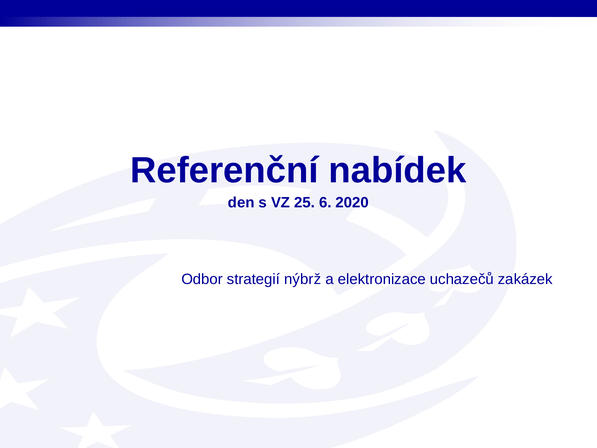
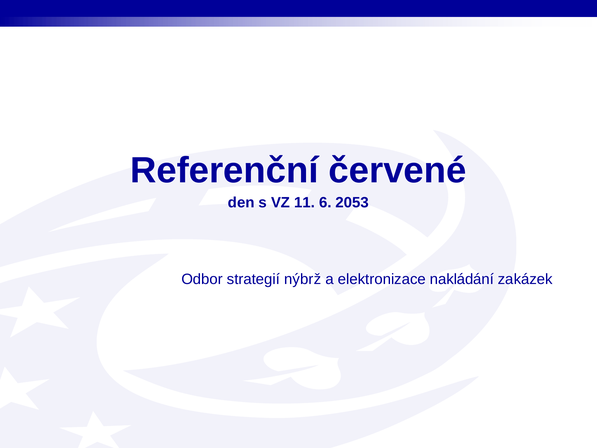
nabídek: nabídek -> červené (398, 170)
25: 25 -> 11 (305, 203)
2020: 2020 -> 2053 (352, 203)
uchazečů: uchazečů -> nakládání (462, 279)
